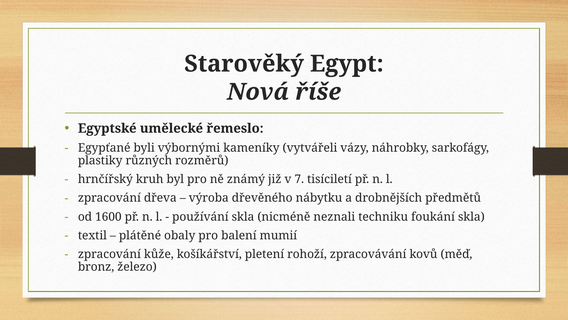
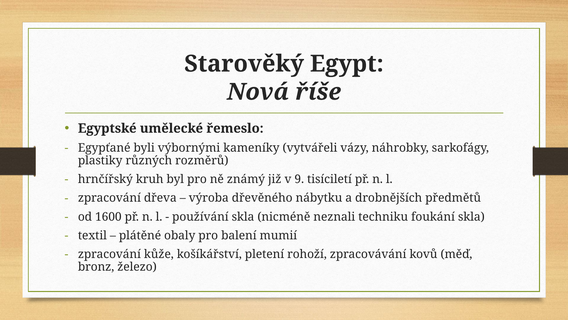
7: 7 -> 9 (299, 179)
